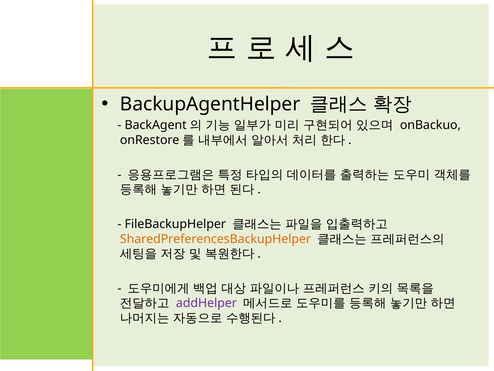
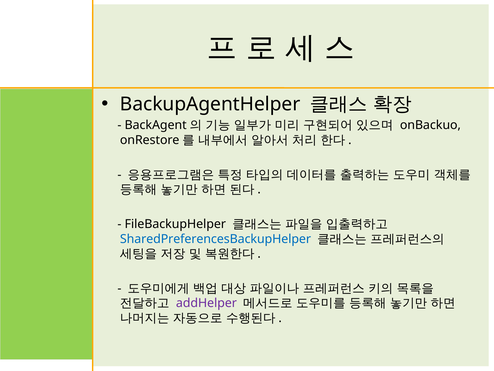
SharedPreferencesBackupHelper colour: orange -> blue (215, 239)
